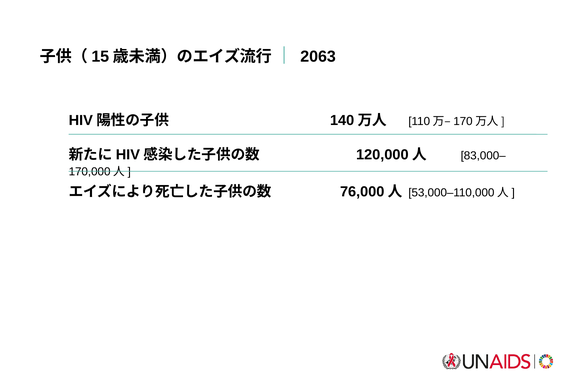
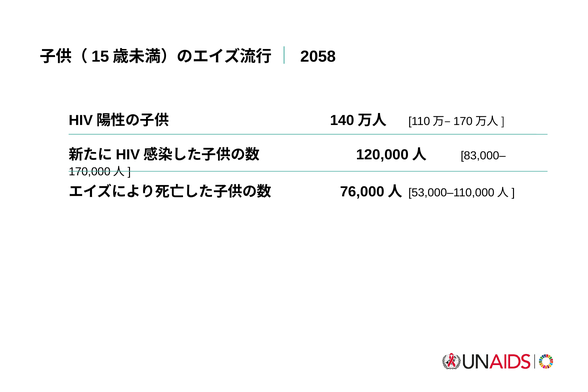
2063: 2063 -> 2058 (318, 56)
